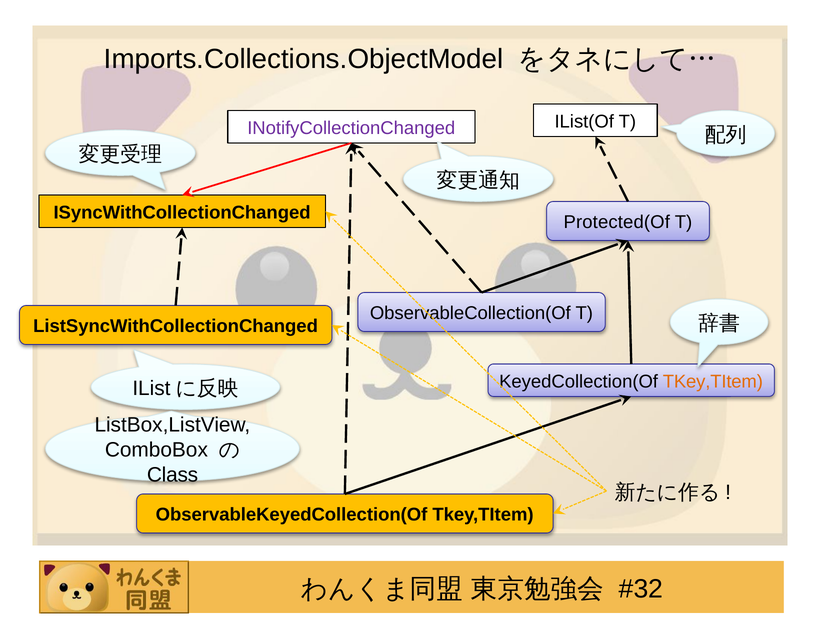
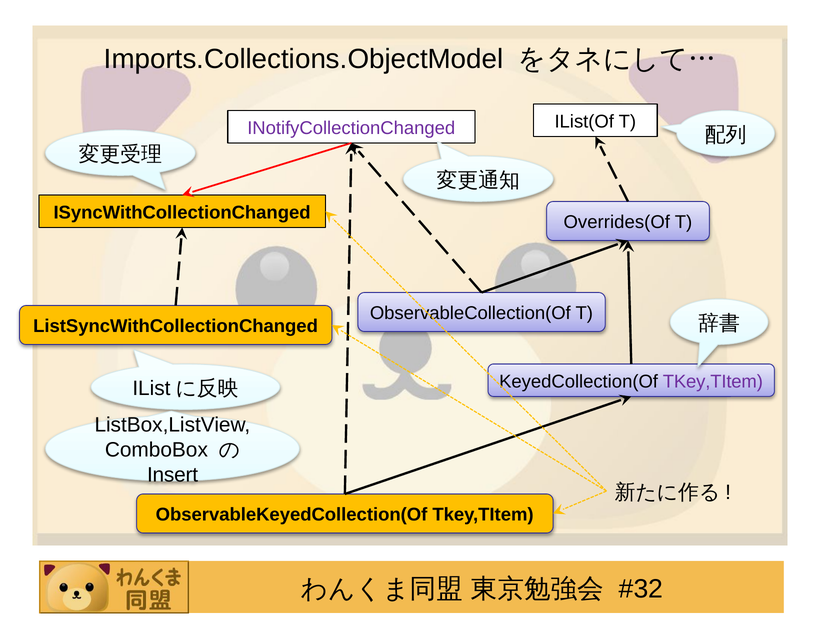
Protected(Of: Protected(Of -> Overrides(Of (617, 223)
TKey,TItem colour: orange -> purple (713, 382)
Class: Class -> Insert (173, 475)
